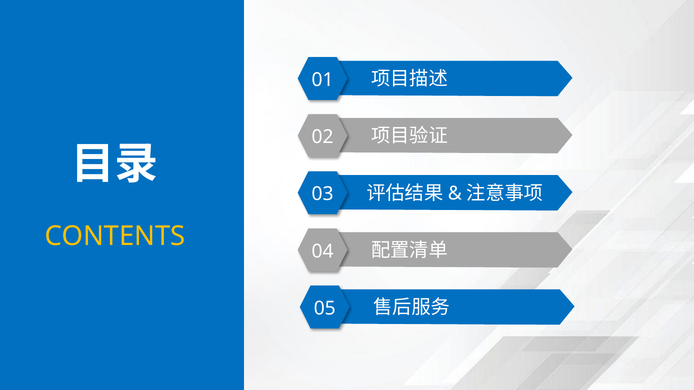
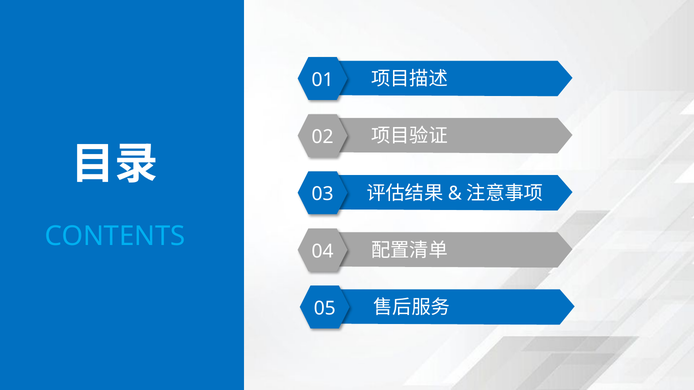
CONTENTS colour: yellow -> light blue (115, 236)
